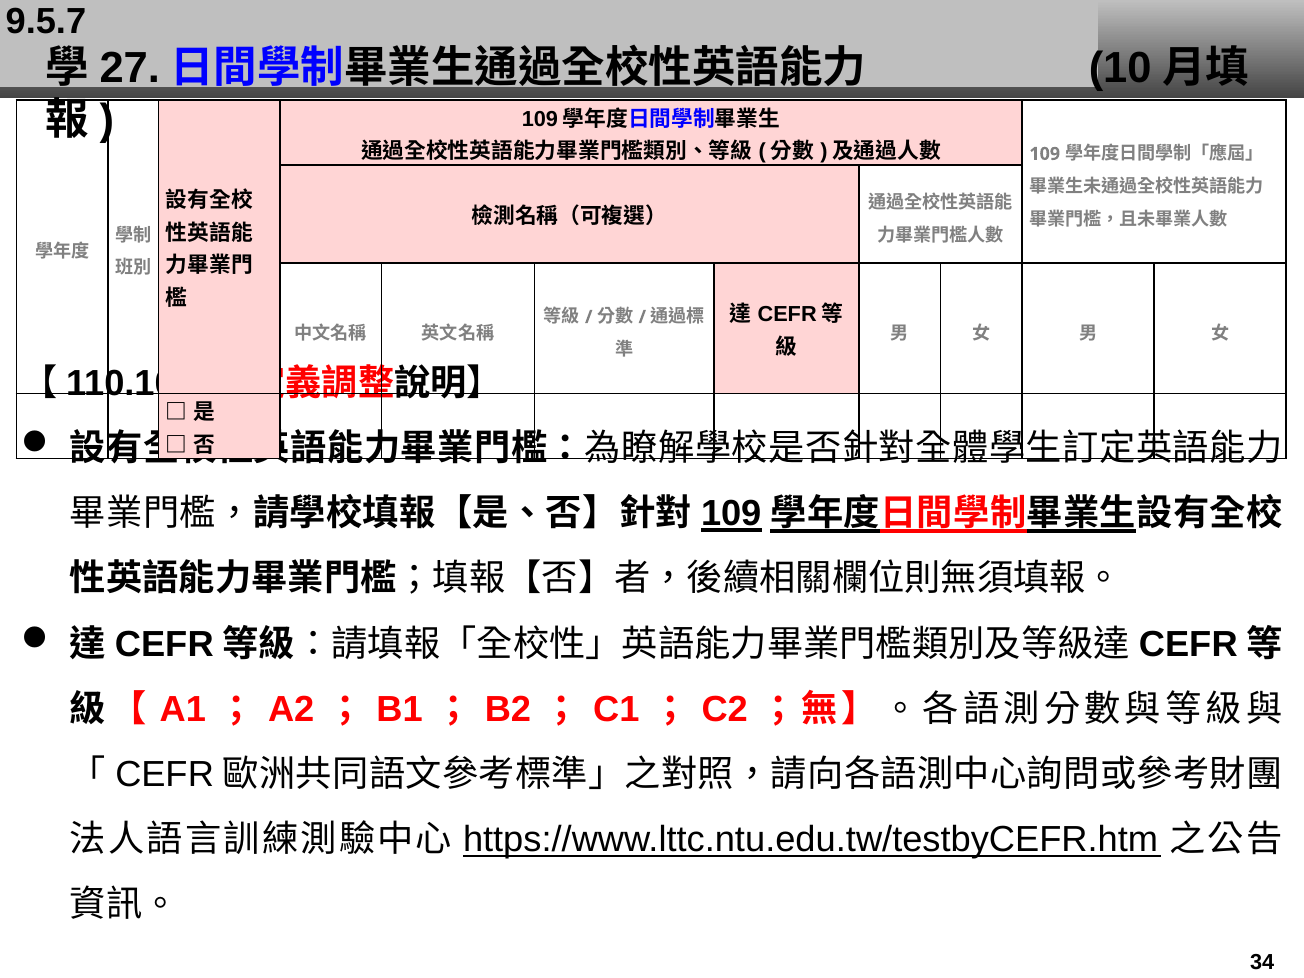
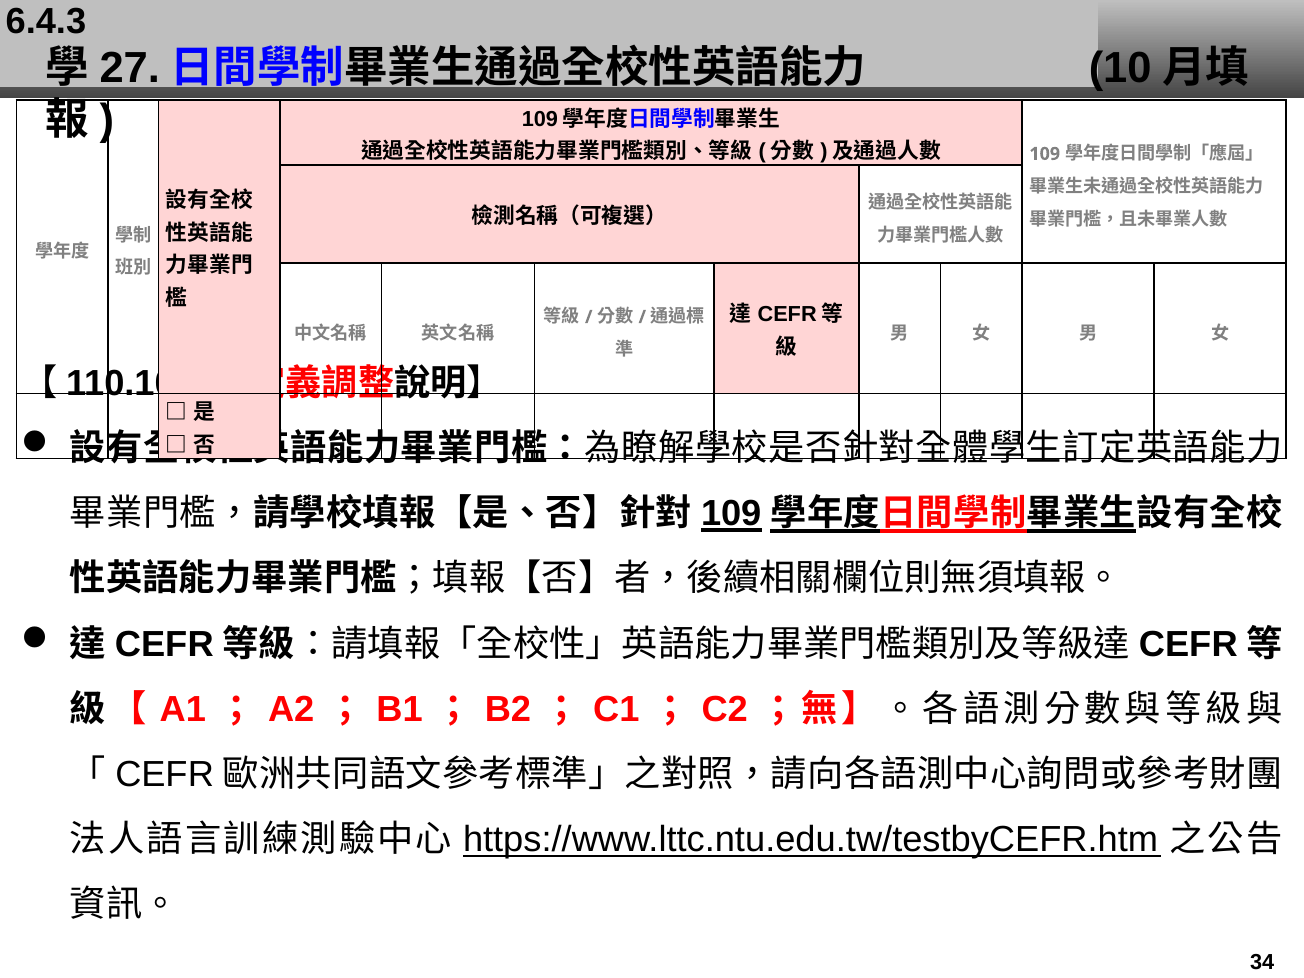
9.5.7: 9.5.7 -> 6.4.3 (46, 22)
